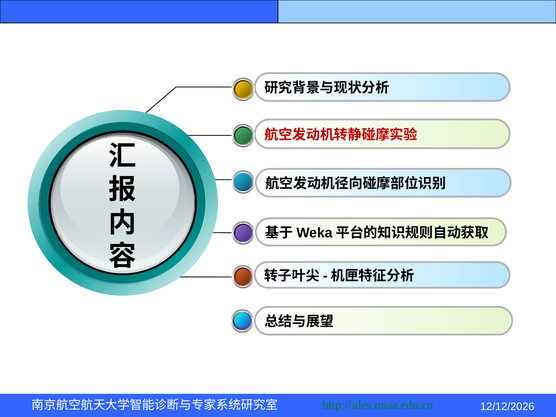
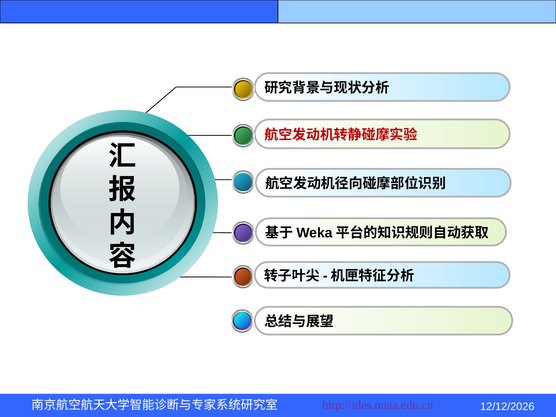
http://ides.nuaa.edu.cn colour: green -> purple (378, 405)
